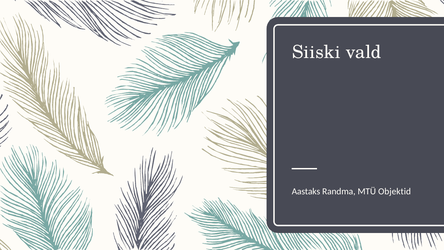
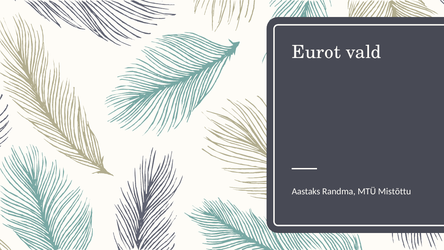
Siiski: Siiski -> Eurot (316, 52)
Objektid: Objektid -> Mistõttu (395, 191)
